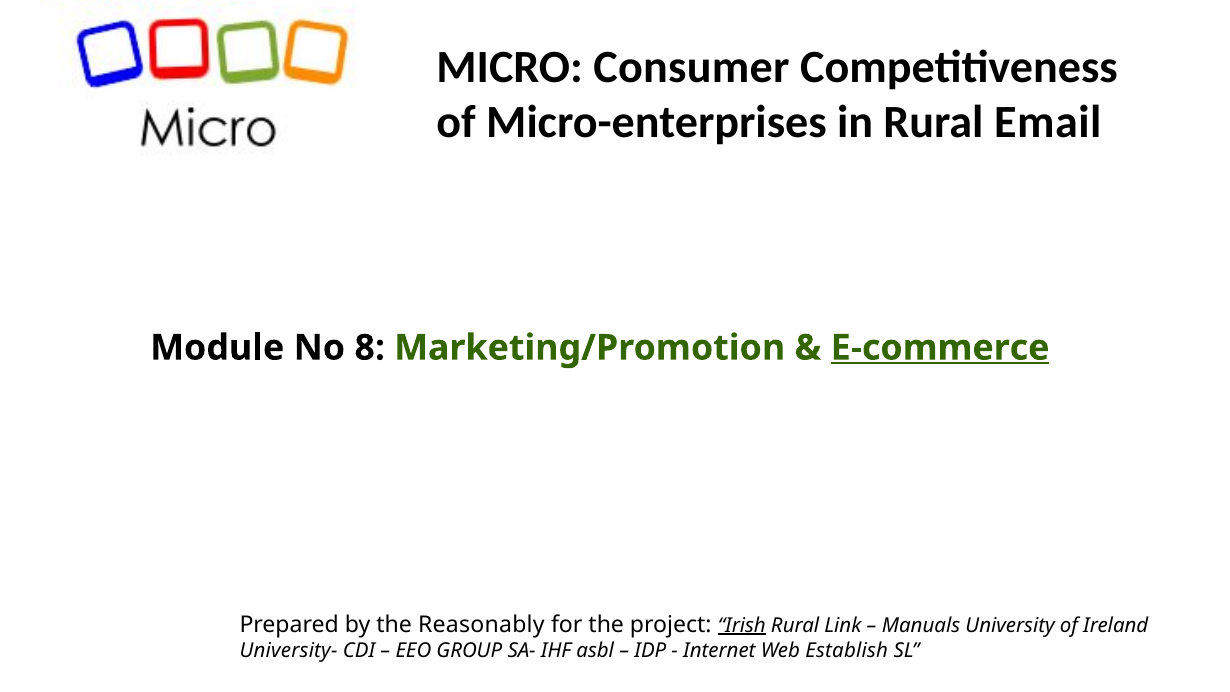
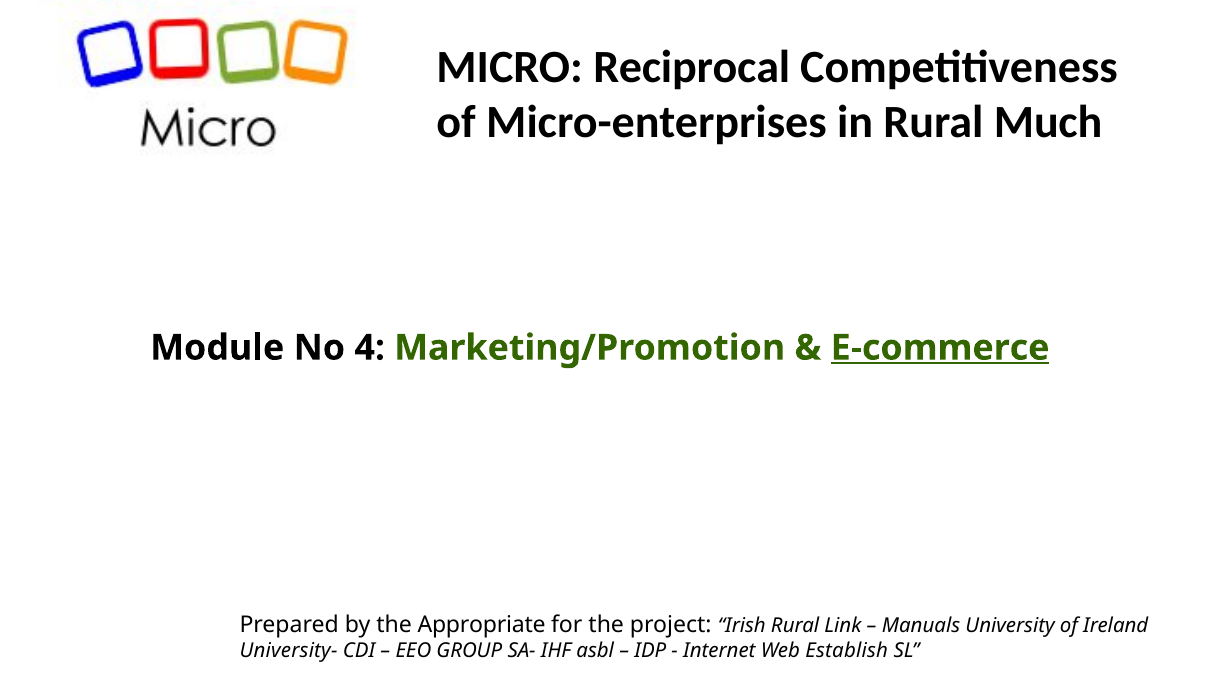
Consumer: Consumer -> Reciprocal (692, 67)
Email: Email -> Much (1048, 122)
8: 8 -> 4 (370, 348)
Reasonably: Reasonably -> Appropriate (482, 624)
Irish underline: present -> none (742, 625)
